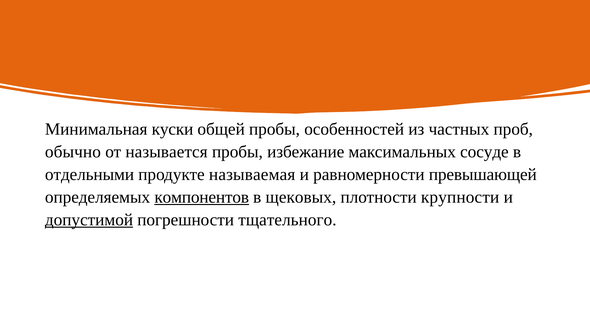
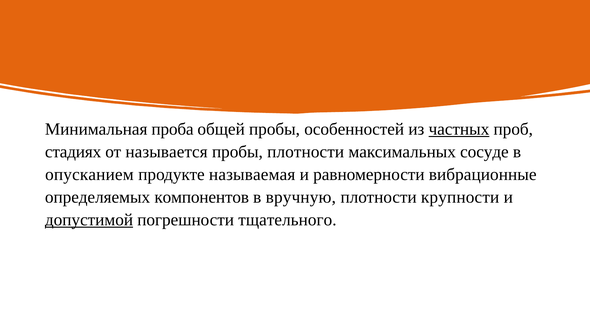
куски: куски -> проба (173, 129)
частных underline: none -> present (459, 129)
обычно: обычно -> стадиях (73, 152)
пробы избежание: избежание -> плотности (306, 152)
отдельными: отдельными -> опусканием (89, 174)
превышающей: превышающей -> вибрационные (483, 174)
компонентов underline: present -> none (202, 197)
щековых: щековых -> вручную (301, 197)
